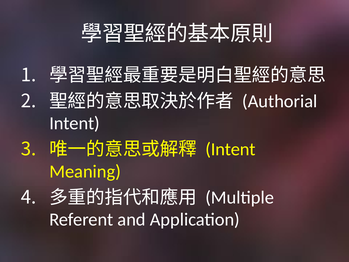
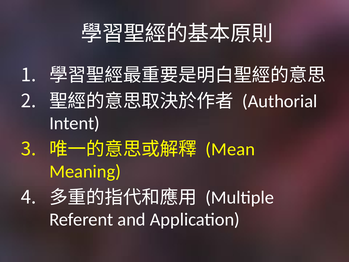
Intent: Intent -> Mean (230, 149)
